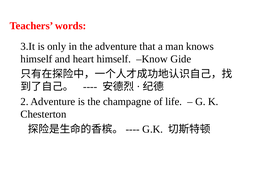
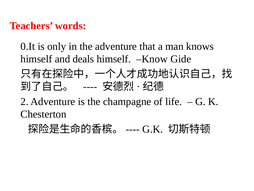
3.It: 3.It -> 0.It (28, 46)
heart: heart -> deals (83, 59)
